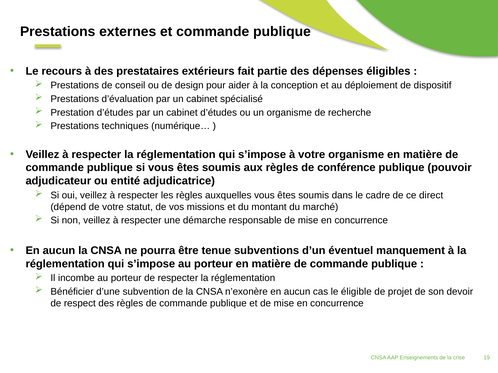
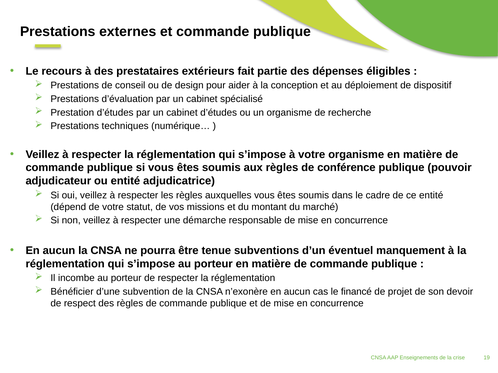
ce direct: direct -> entité (431, 195)
éligible: éligible -> financé (356, 292)
